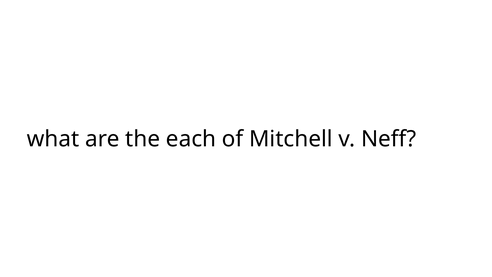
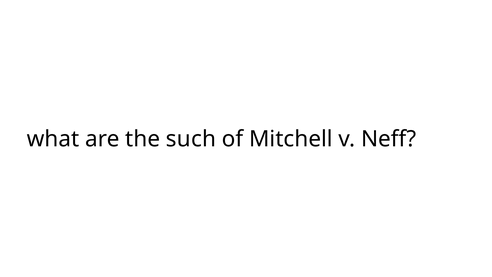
each: each -> such (191, 139)
